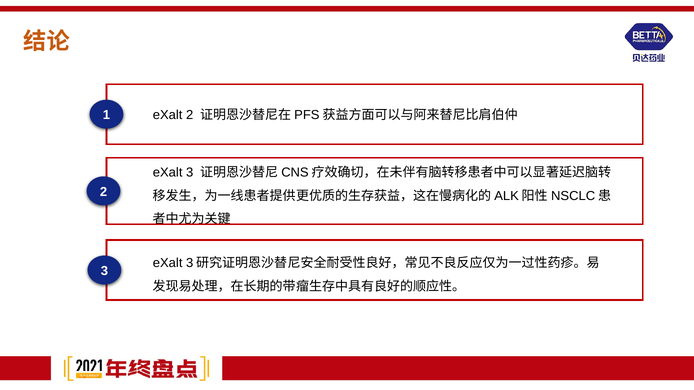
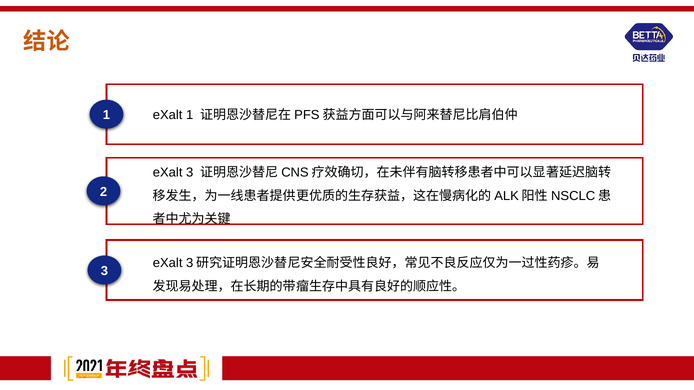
eXalt 2: 2 -> 1 (190, 115)
